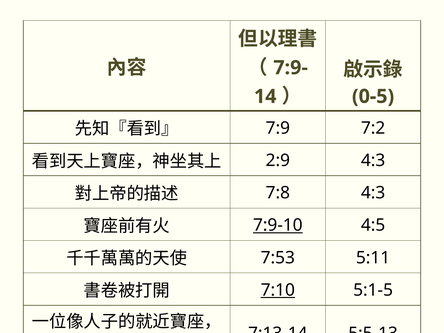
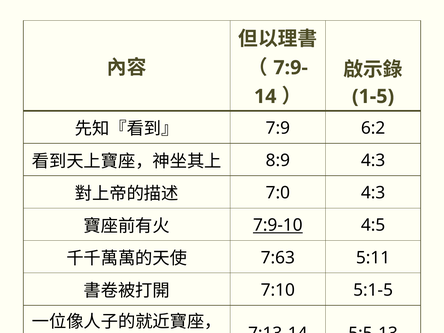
0-5: 0-5 -> 1-5 (373, 96)
7:2: 7:2 -> 6:2 (373, 128)
2:9: 2:9 -> 8:9 (278, 161)
7:8: 7:8 -> 7:0 (278, 193)
7:53: 7:53 -> 7:63 (278, 258)
7:10 underline: present -> none (278, 290)
